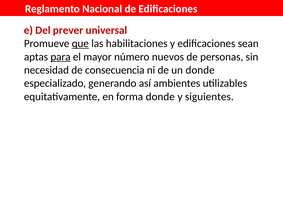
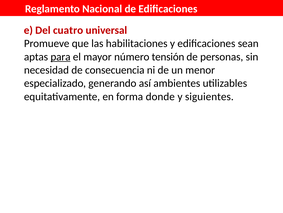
prever: prever -> cuatro (68, 30)
que underline: present -> none (80, 43)
nuevos: nuevos -> tensión (168, 57)
un donde: donde -> menor (200, 70)
